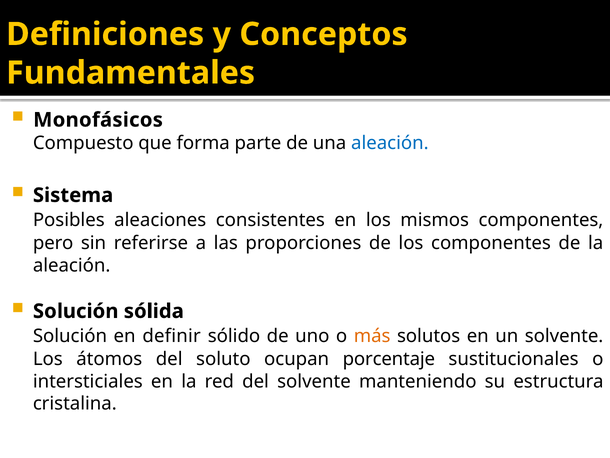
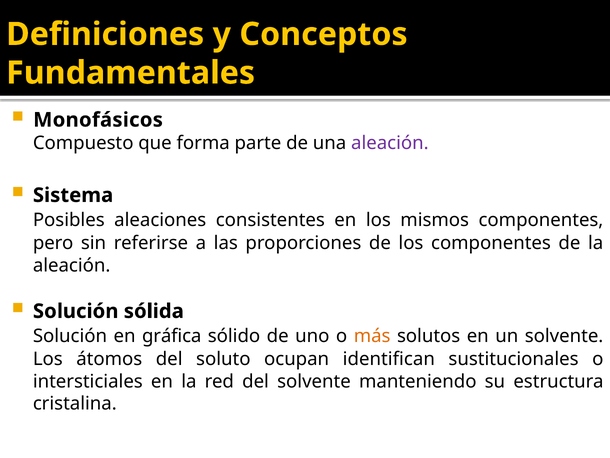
aleación colour: blue -> purple (390, 143)
definir: definir -> gráfica (172, 336)
porcentaje: porcentaje -> identifican (389, 359)
